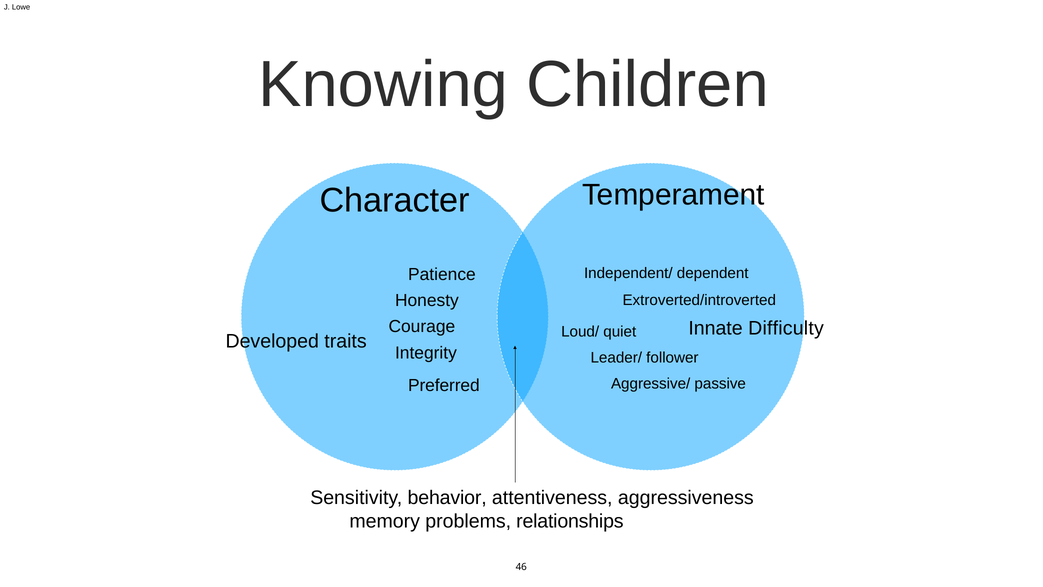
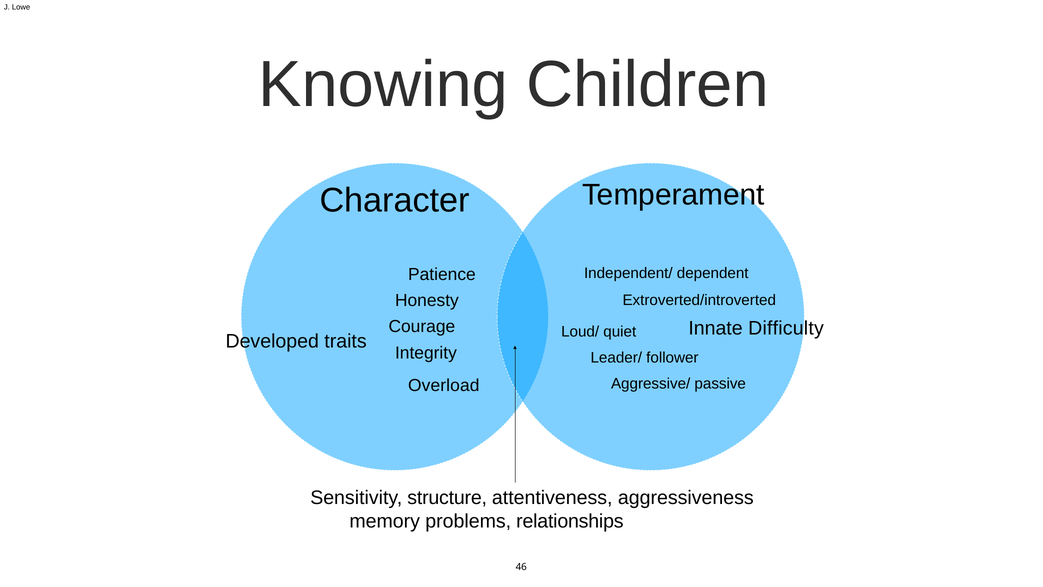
Preferred: Preferred -> Overload (444, 385)
behavior: behavior -> structure (447, 497)
